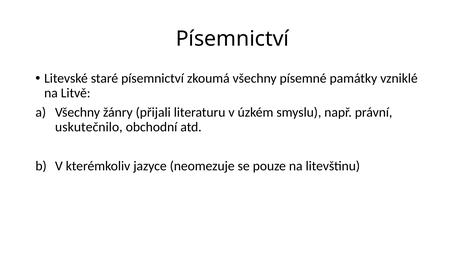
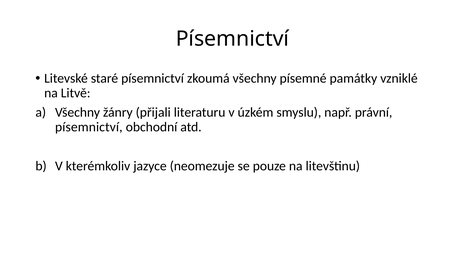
uskutečnilo: uskutečnilo -> písemnictví (89, 127)
